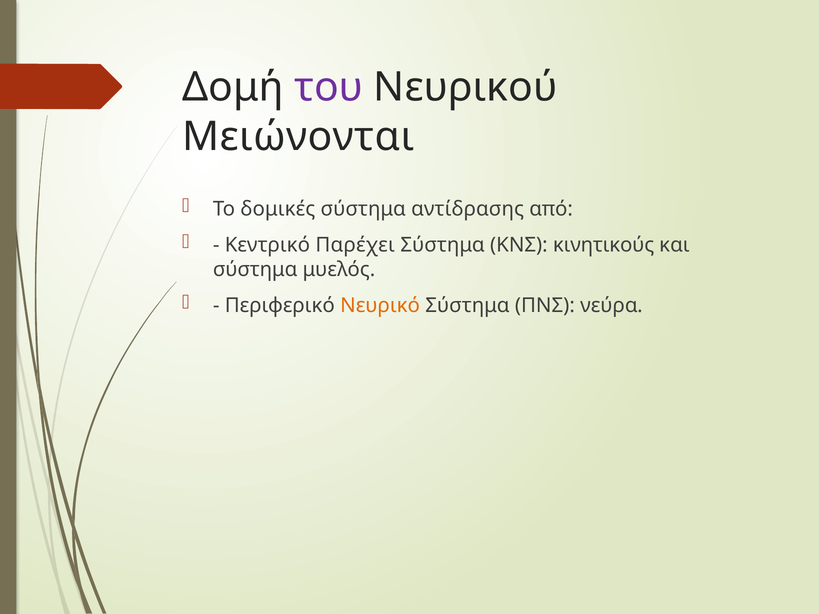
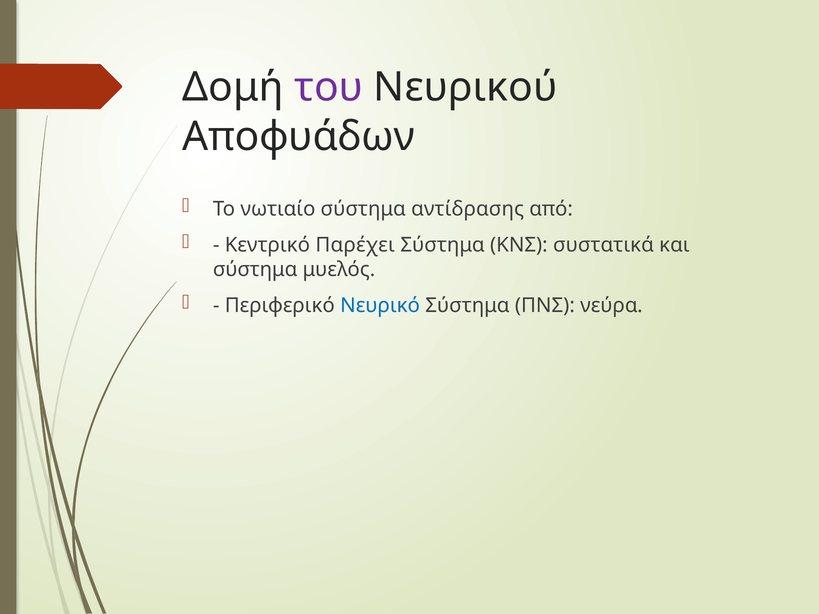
Μειώνονται: Μειώνονται -> Αποφυάδων (299, 137)
δομικές: δομικές -> νωτιαίο (278, 209)
κινητικούς: κινητικούς -> συστατικά (604, 245)
Νευρικό colour: orange -> blue (380, 305)
